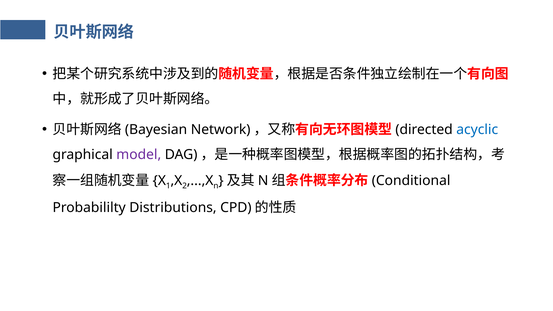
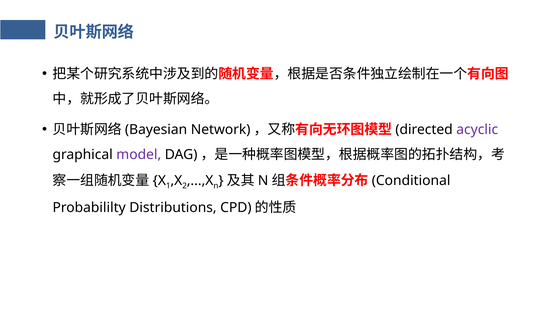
acyclic colour: blue -> purple (477, 130)
